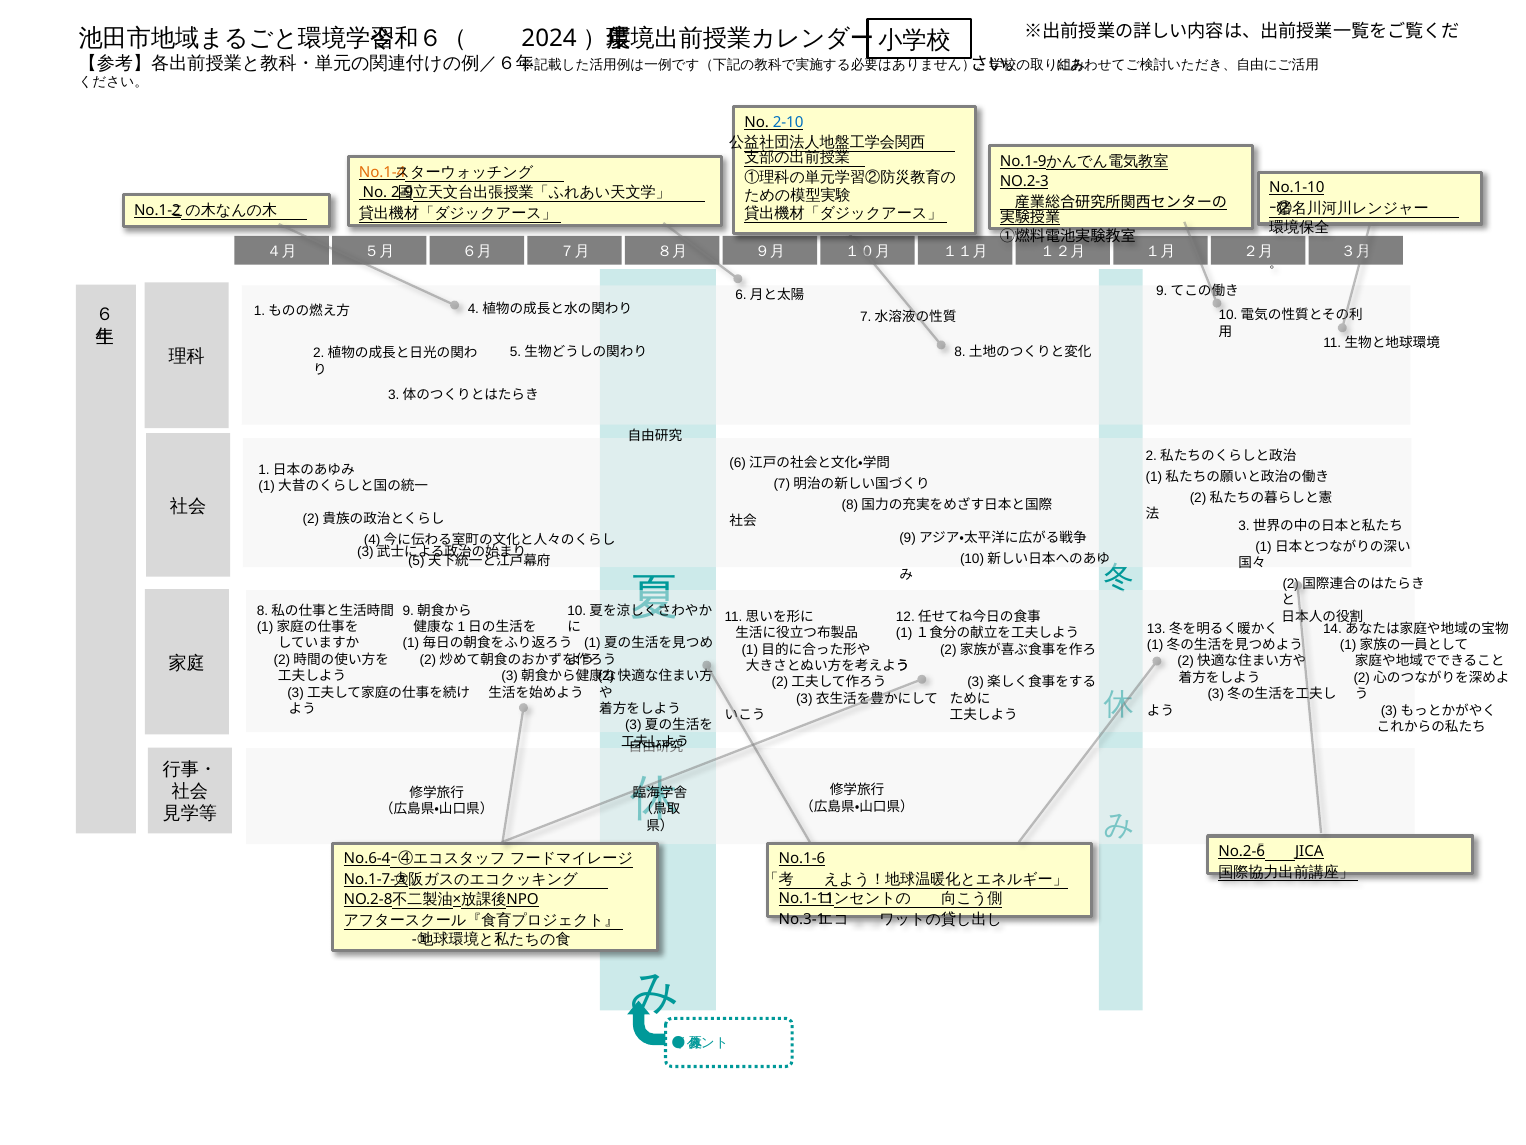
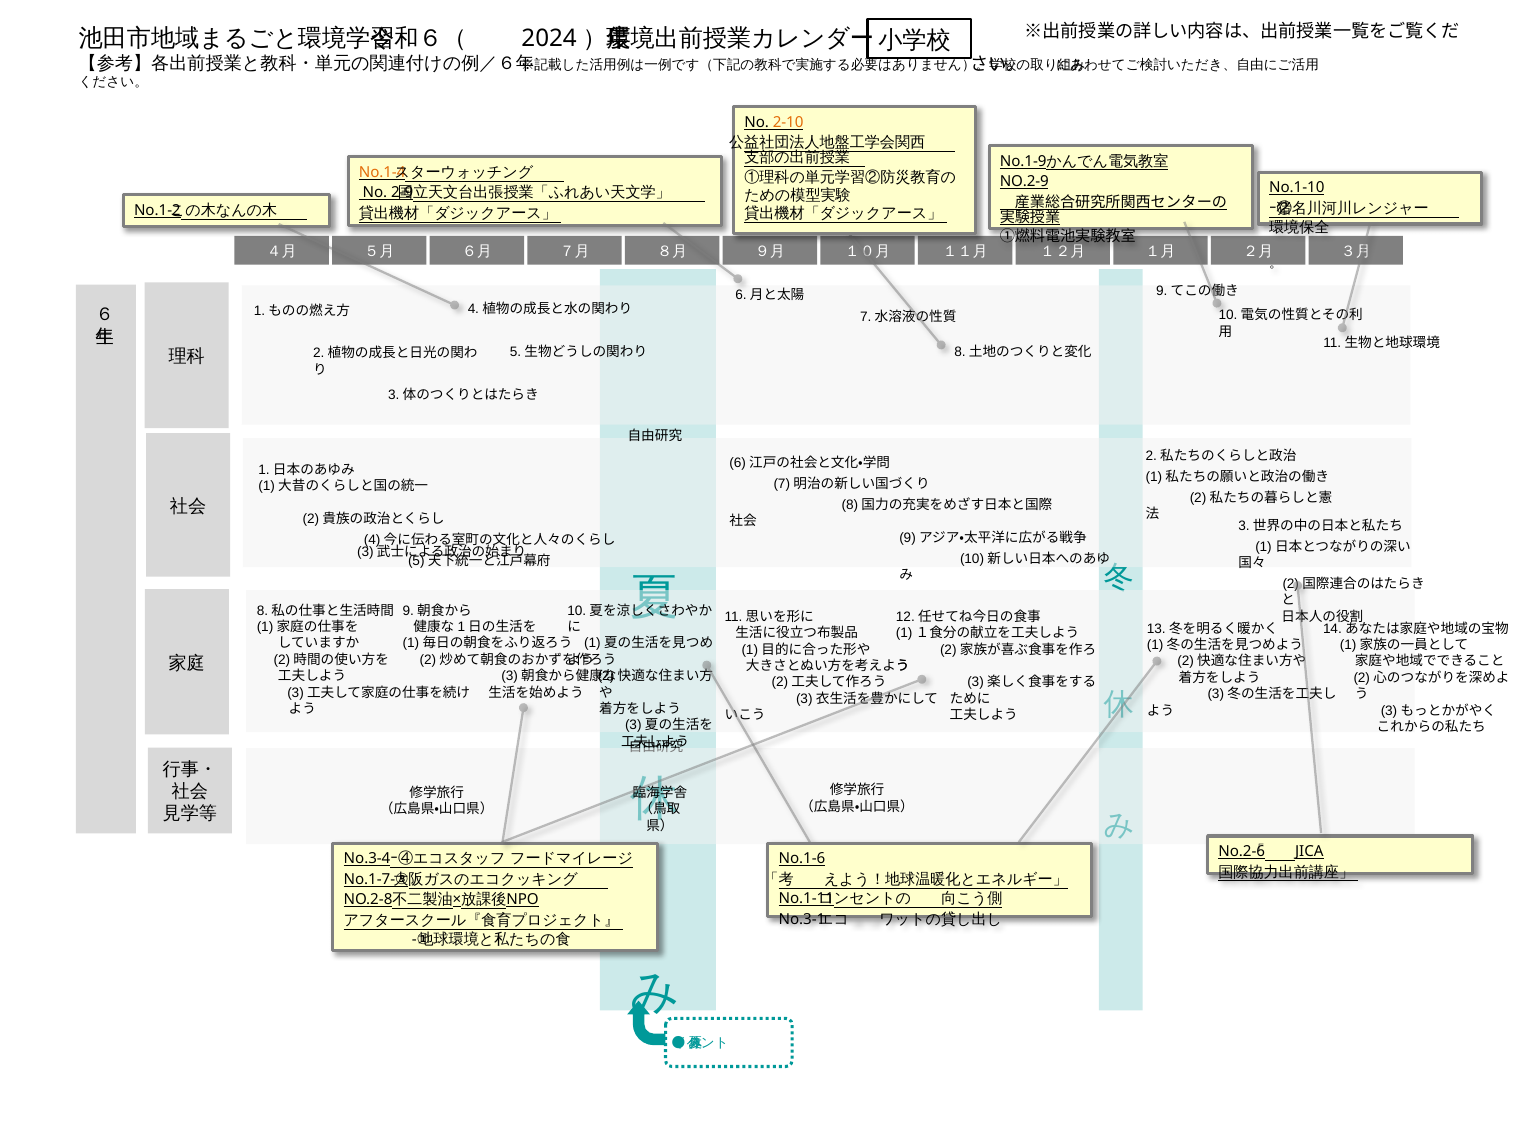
2-10 colour: blue -> orange (788, 122)
NO.2-3: NO.2-3 -> NO.2-9 (1024, 182)
No.6-4: No.6-4 -> No.3-4 (367, 859)
